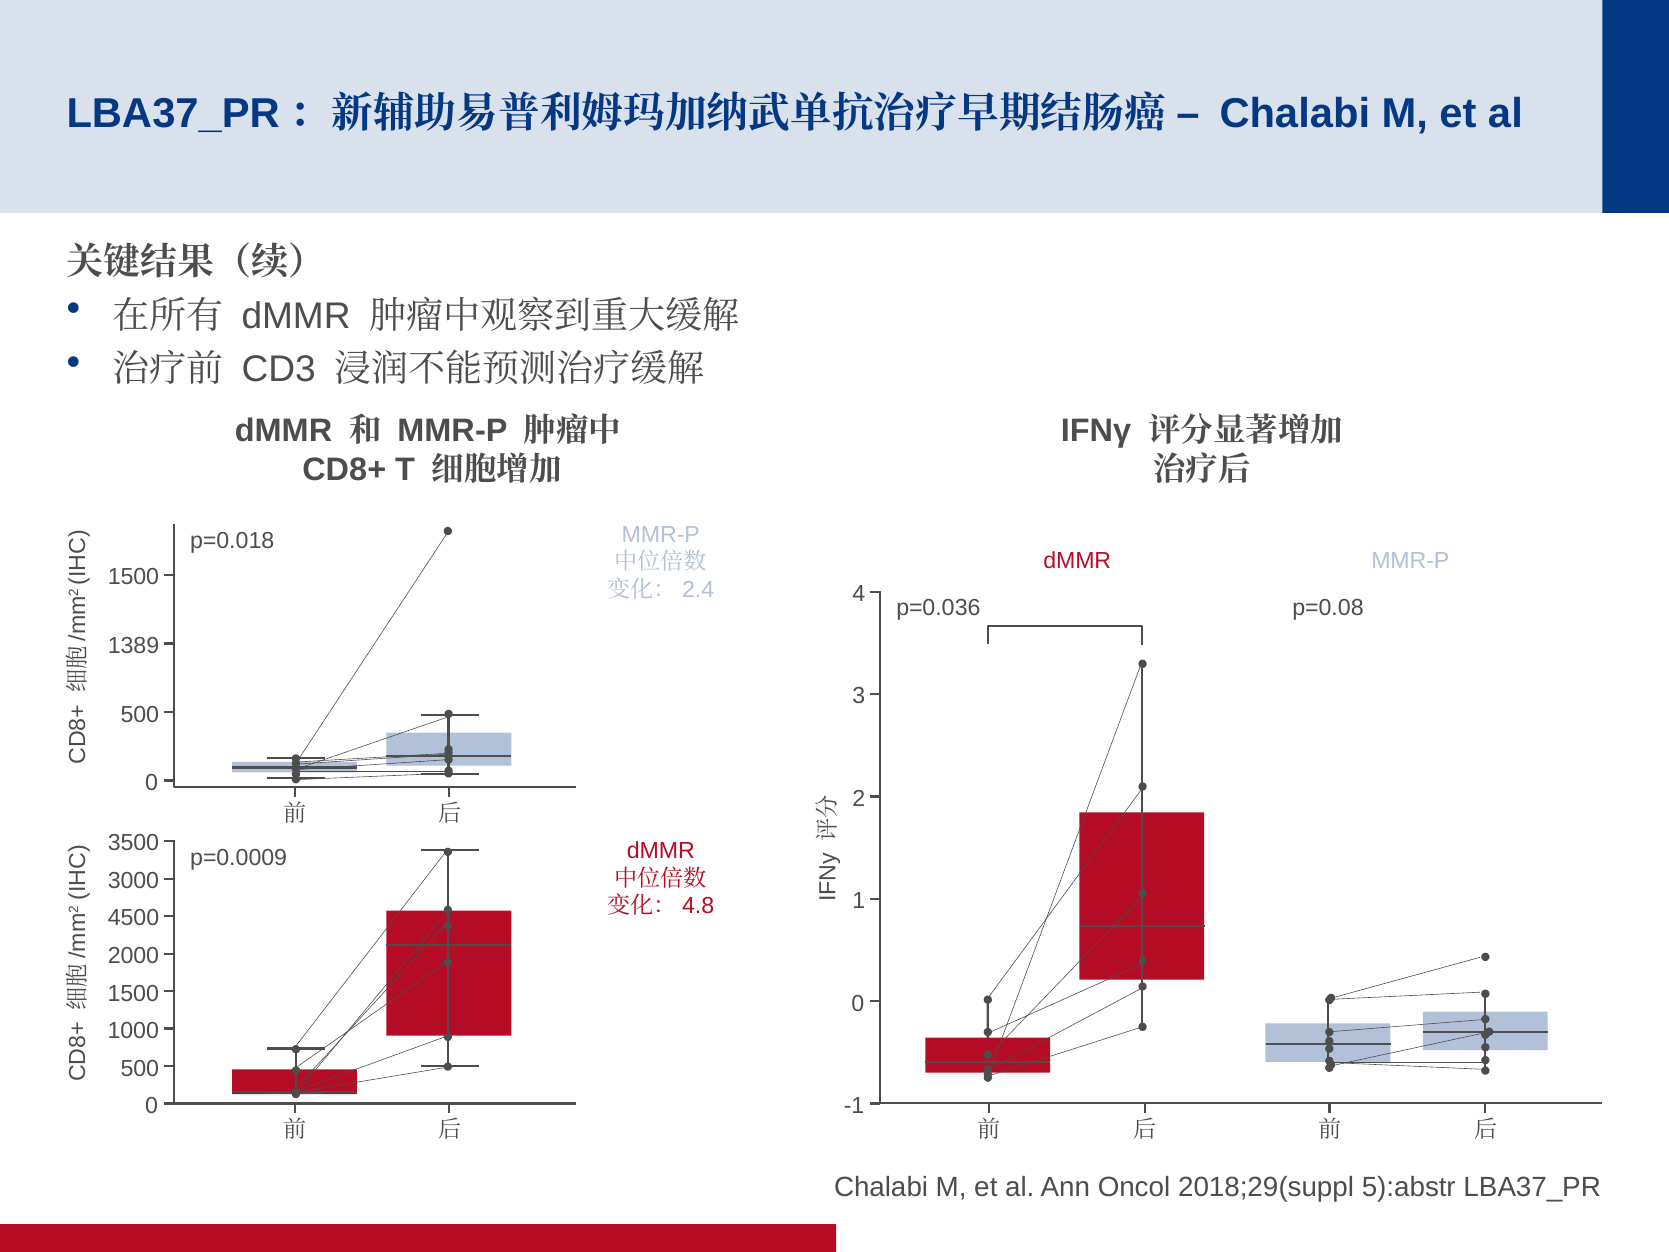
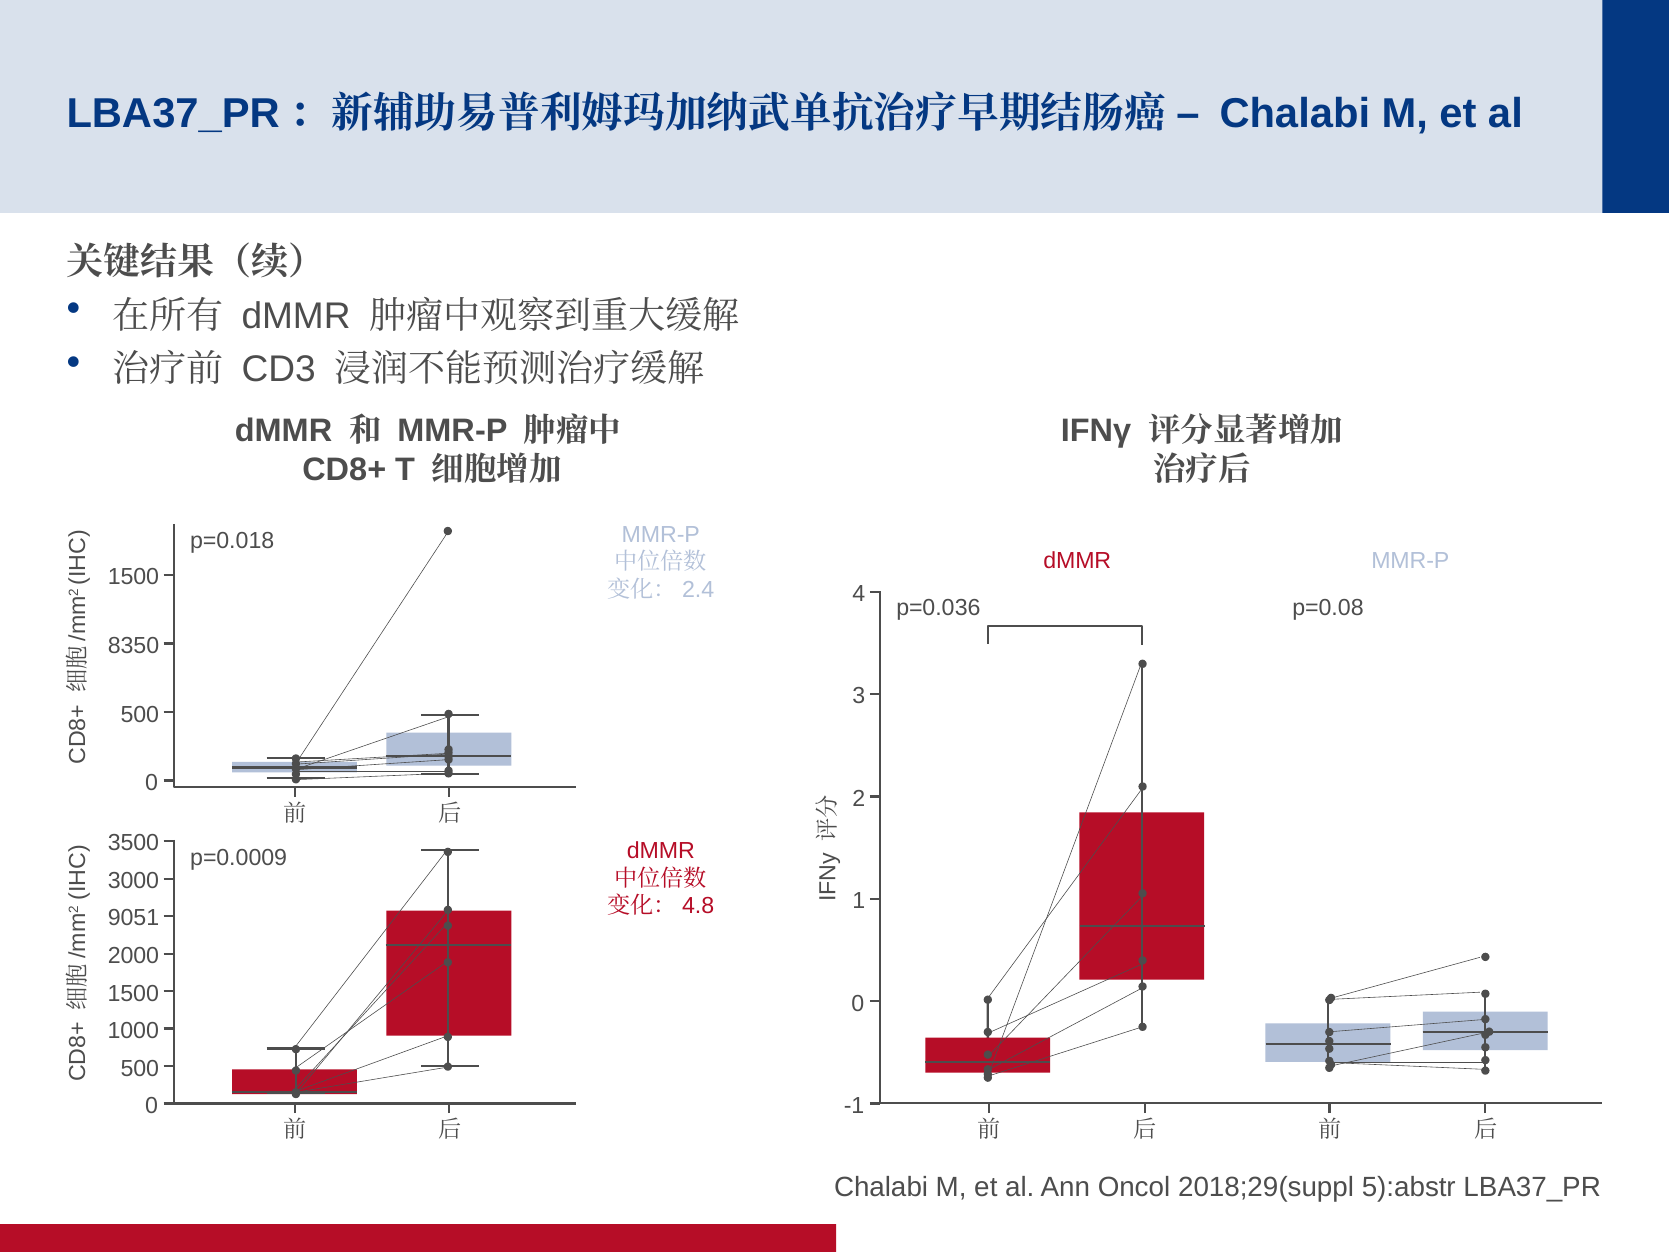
1389: 1389 -> 8350 (134, 646)
4500: 4500 -> 9051 (134, 918)
